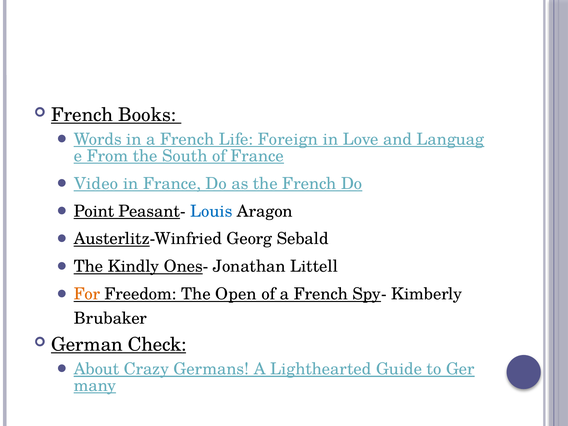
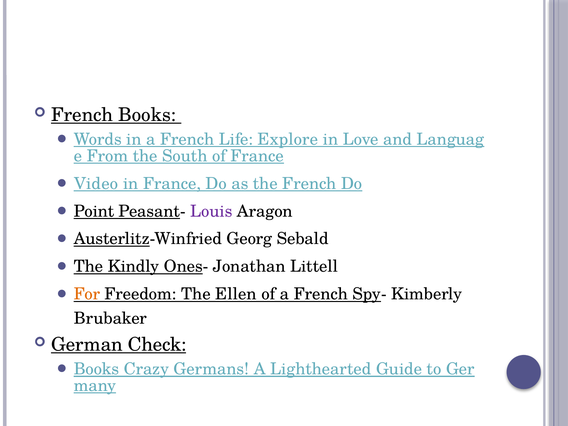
Foreign: Foreign -> Explore (288, 139)
Louis colour: blue -> purple (211, 211)
Open: Open -> Ellen (236, 294)
About: About -> Books (97, 369)
